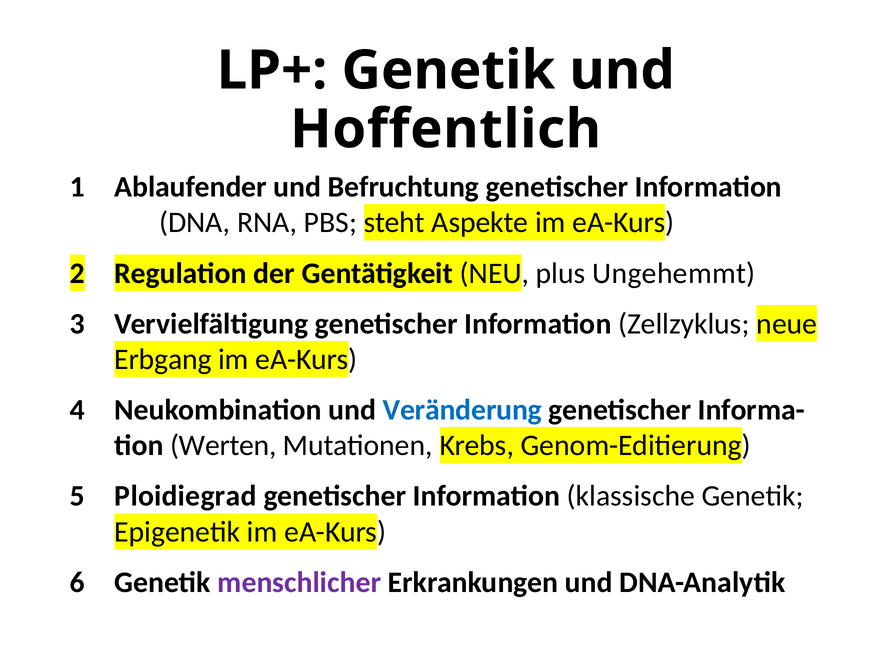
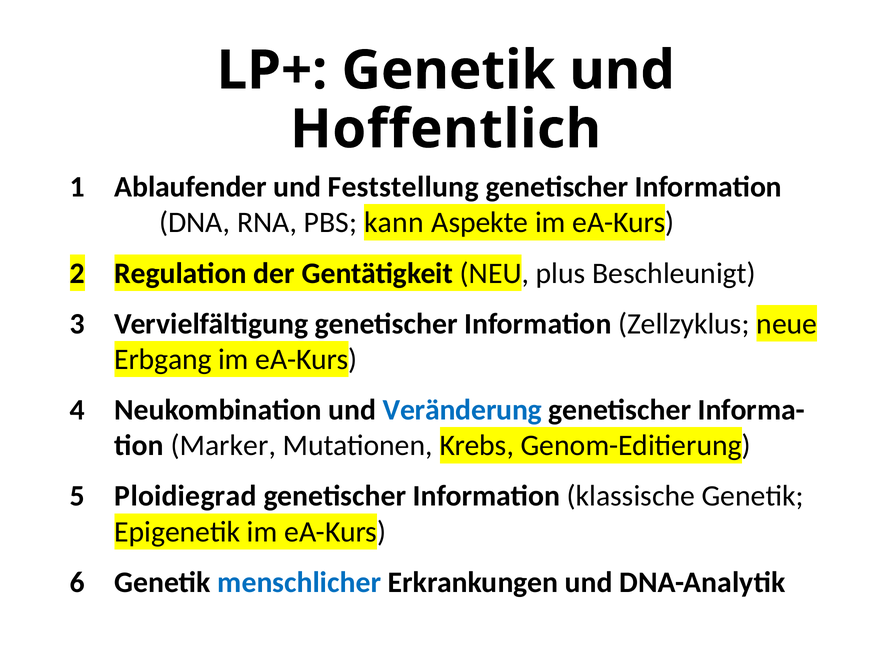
Befruchtung: Befruchtung -> Feststellung (403, 187)
steht: steht -> kann (394, 223)
Ungehemmt: Ungehemmt -> Beschleunigt (674, 273)
Werten: Werten -> Marker (223, 446)
menschlicher colour: purple -> blue (299, 582)
